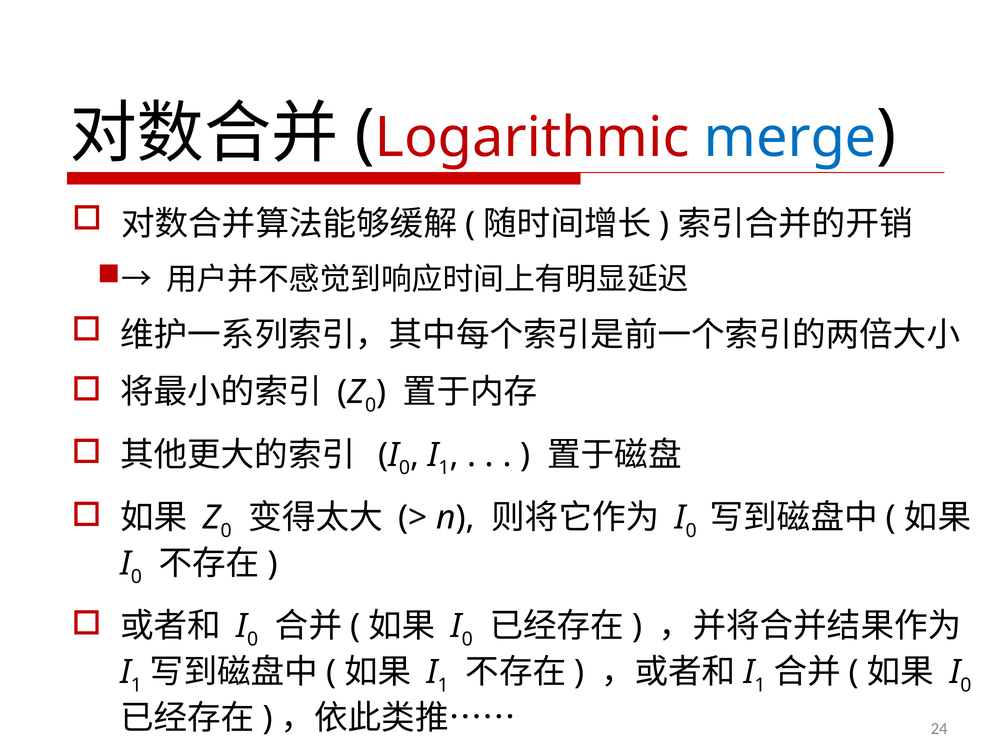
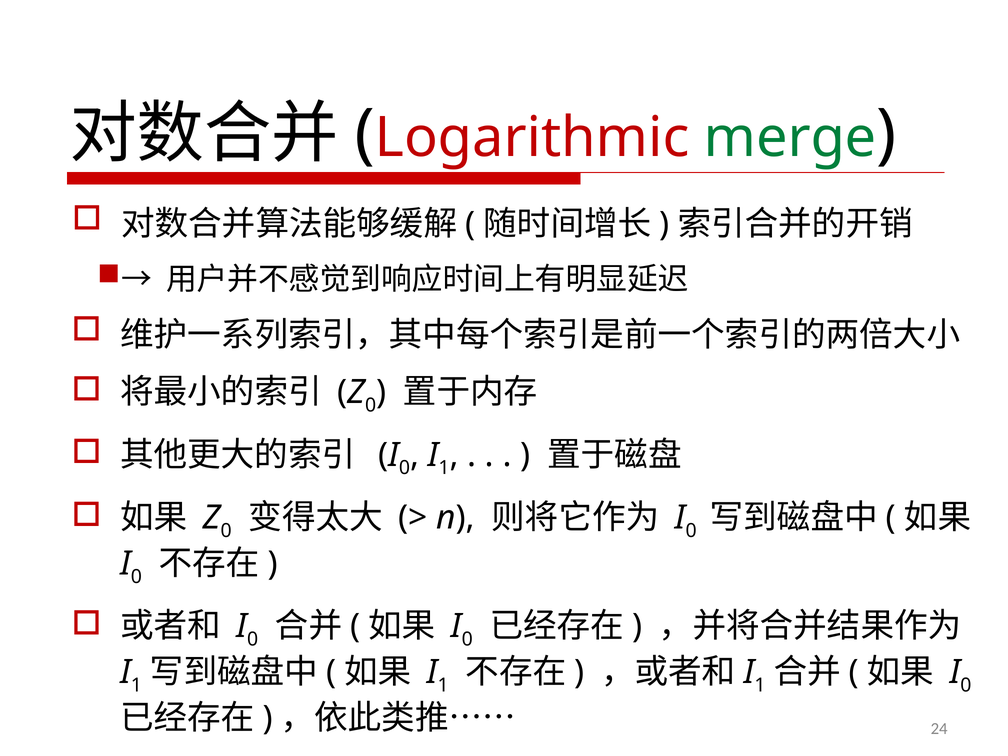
merge colour: blue -> green (790, 138)
